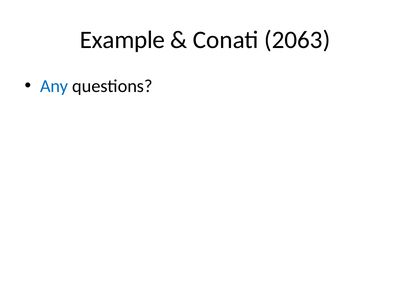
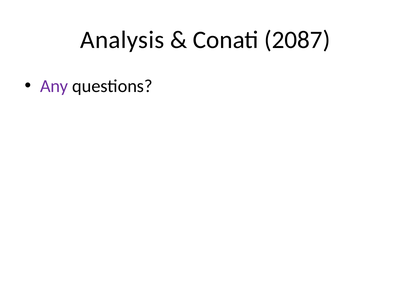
Example: Example -> Analysis (122, 40)
2063: 2063 -> 2087 (297, 40)
Any colour: blue -> purple (54, 86)
